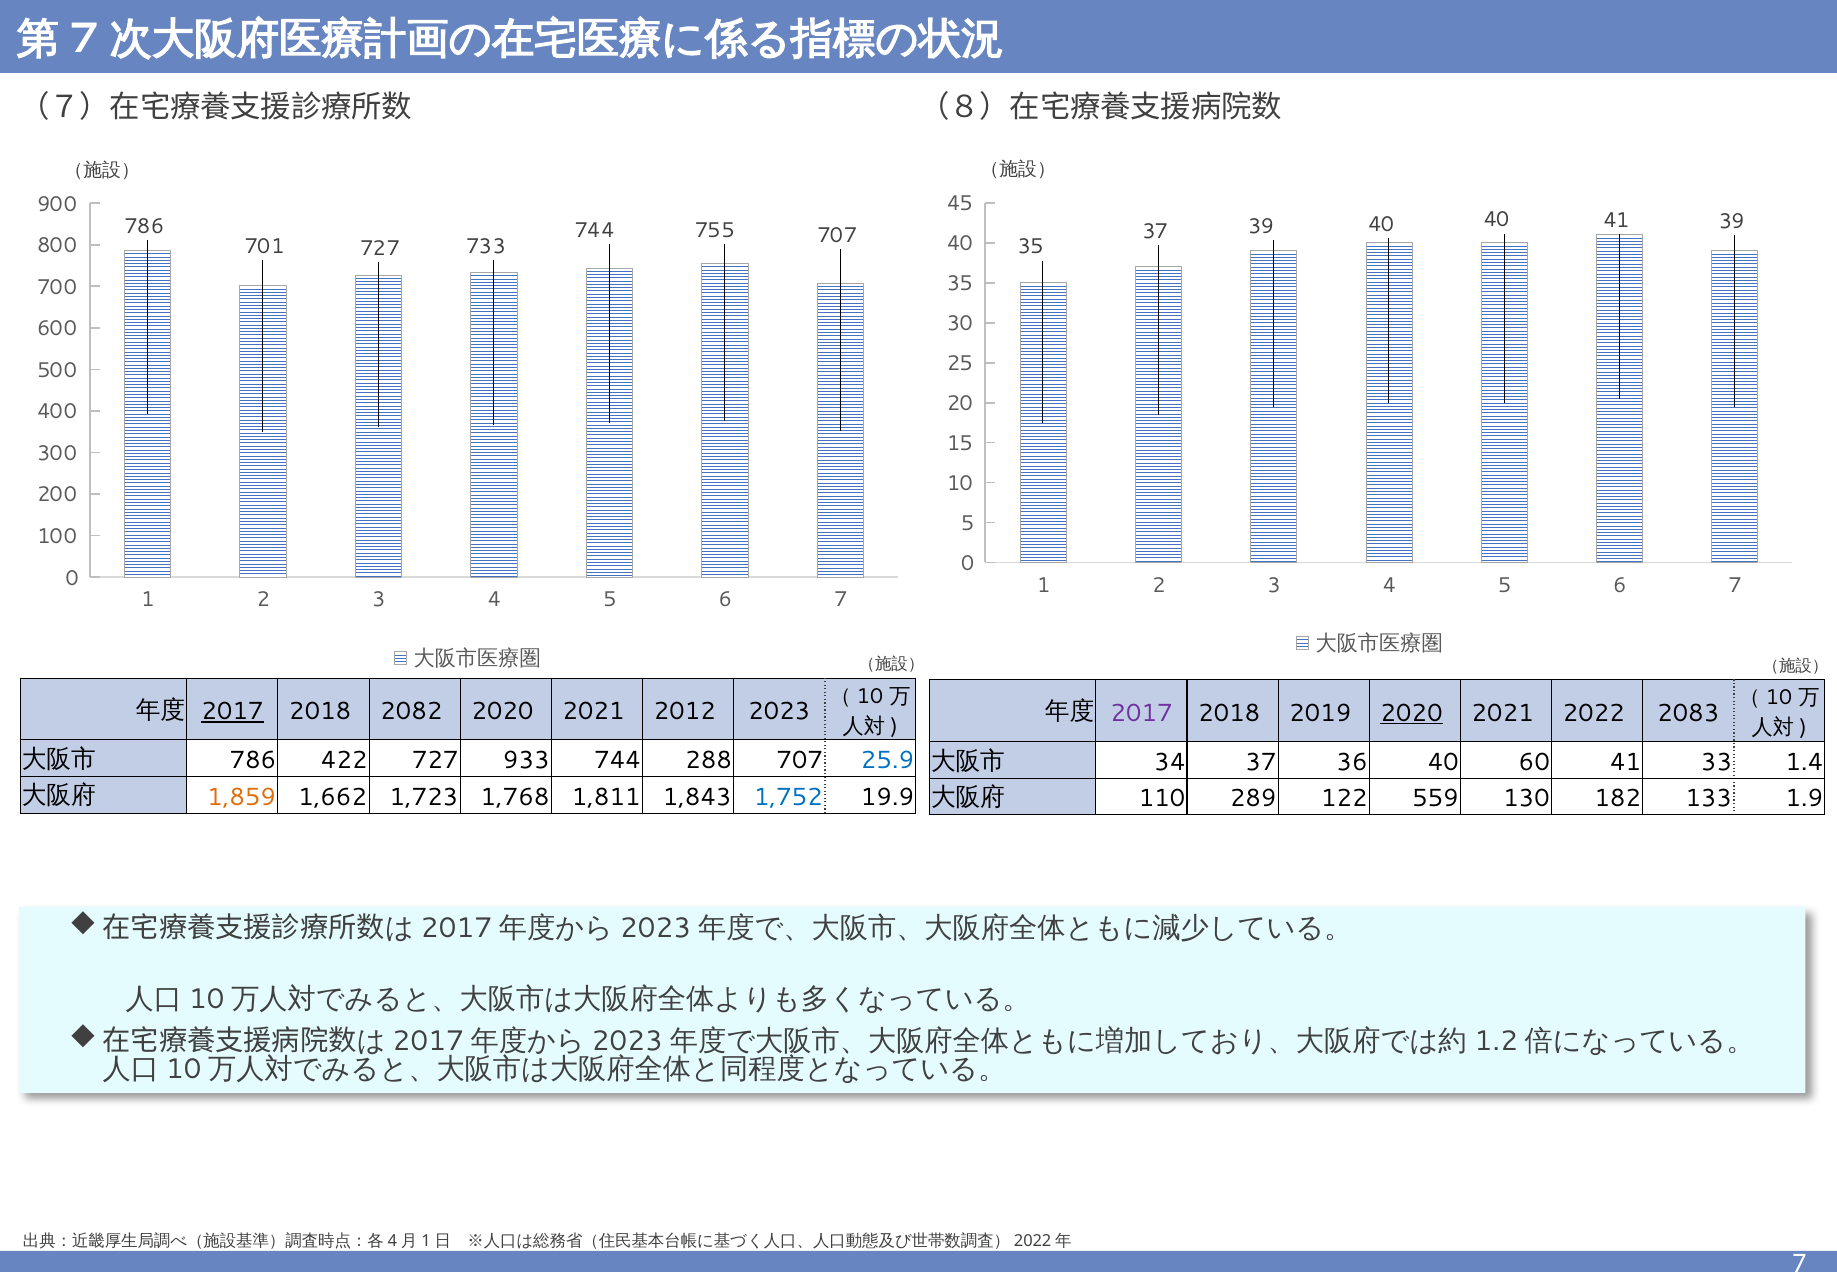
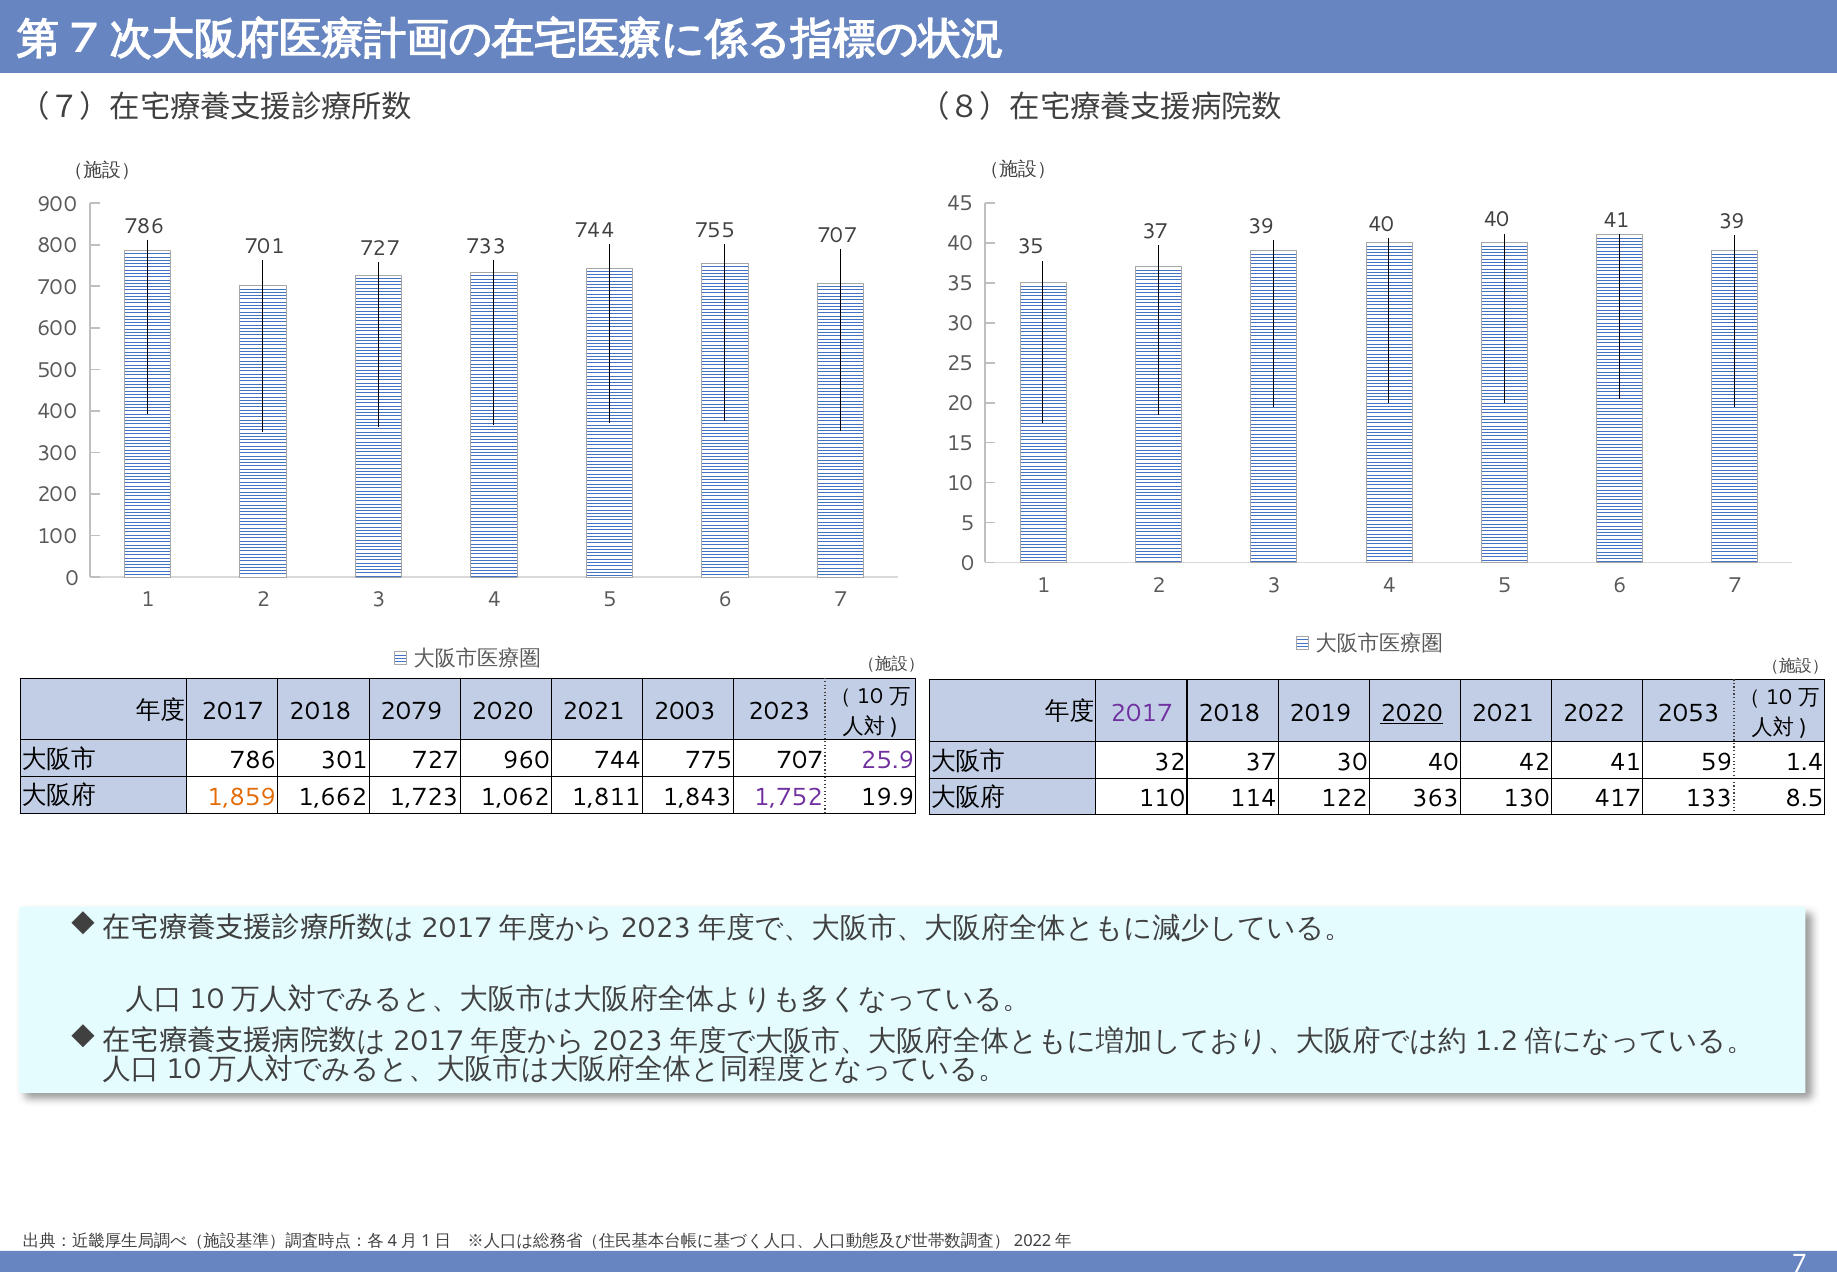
2017 underline: present -> none (232, 711)
2082: 2082 -> 2079 (411, 711)
2012: 2012 -> 2003 (685, 711)
2083: 2083 -> 2053 (1688, 713)
422: 422 -> 301 (344, 760)
933: 933 -> 960 (526, 760)
288: 288 -> 775 (709, 760)
25.9 colour: blue -> purple (888, 760)
34: 34 -> 32 (1170, 762)
37 36: 36 -> 30 (1352, 762)
60: 60 -> 42 (1534, 762)
33: 33 -> 59 (1717, 762)
1,768: 1,768 -> 1,062 (515, 797)
1,752 colour: blue -> purple (788, 797)
289: 289 -> 114 (1253, 798)
559: 559 -> 363 (1435, 798)
182: 182 -> 417 (1618, 798)
1.9: 1.9 -> 8.5 (1804, 798)
